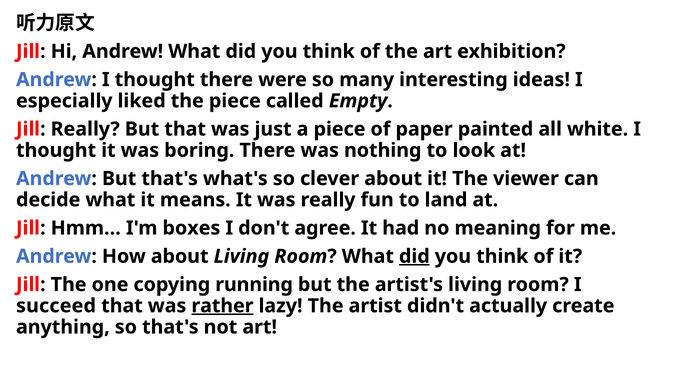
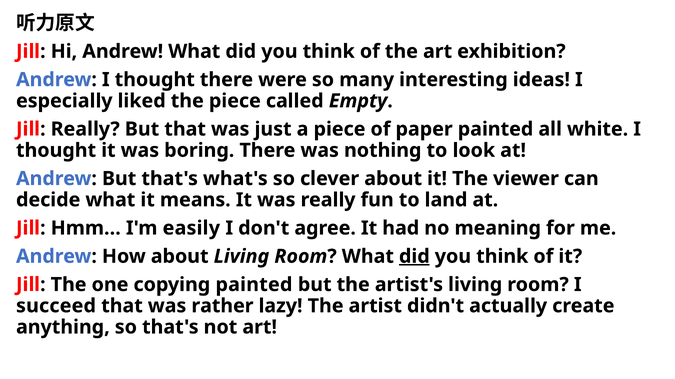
boxes: boxes -> easily (191, 228)
copying running: running -> painted (254, 285)
rather underline: present -> none (222, 306)
